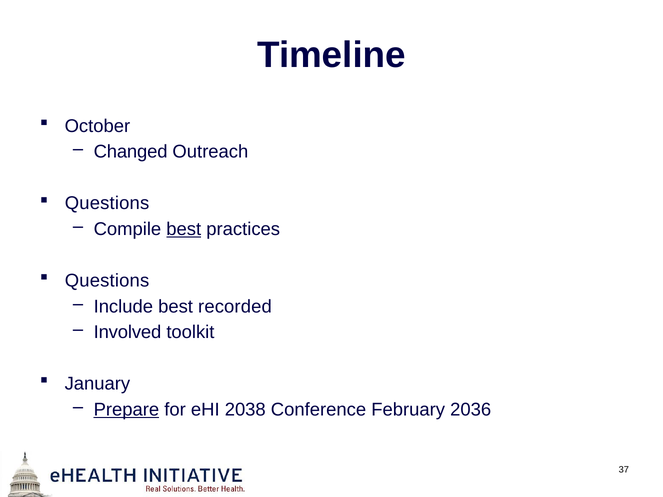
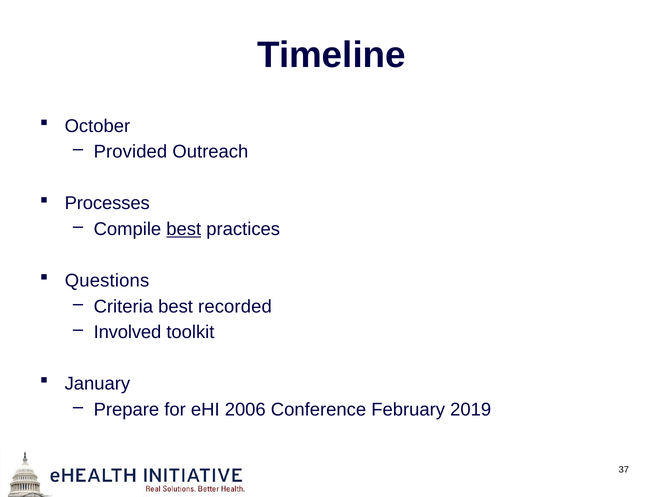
Changed: Changed -> Provided (130, 152)
Questions: Questions -> Processes (107, 204)
Include: Include -> Criteria (123, 307)
Prepare underline: present -> none (126, 410)
2038: 2038 -> 2006 (245, 410)
2036: 2036 -> 2019 (471, 410)
